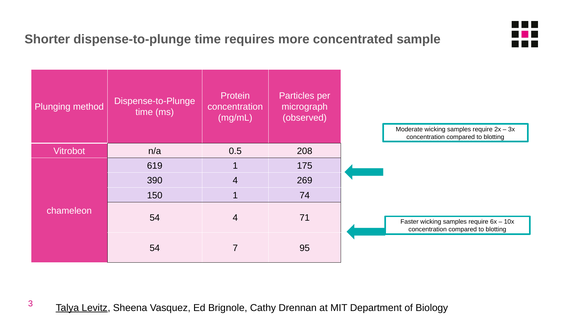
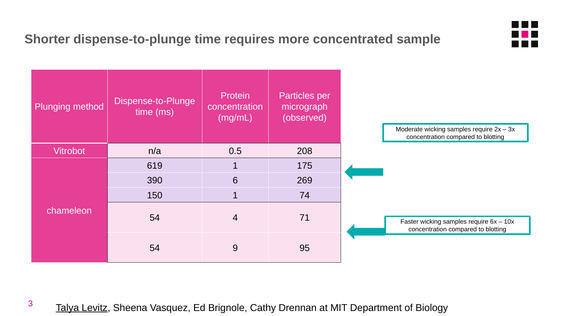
390 4: 4 -> 6 (235, 180)
7: 7 -> 9 (235, 248)
